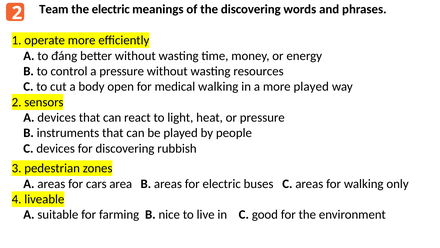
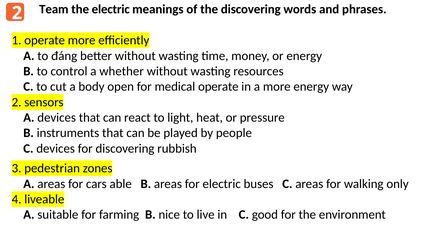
a pressure: pressure -> whether (122, 71)
medical walking: walking -> operate (218, 87)
more played: played -> energy (311, 87)
area: area -> able (121, 183)
